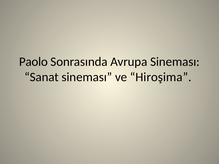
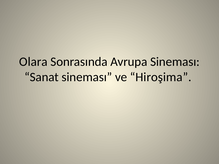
Paolo: Paolo -> Olara (33, 62)
